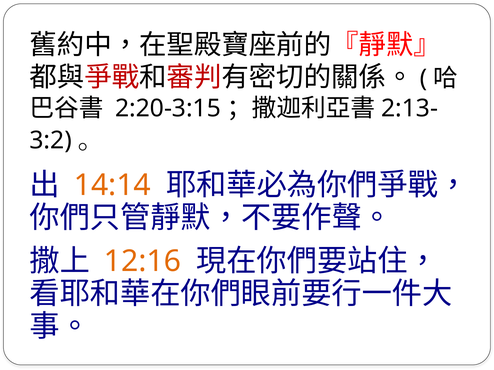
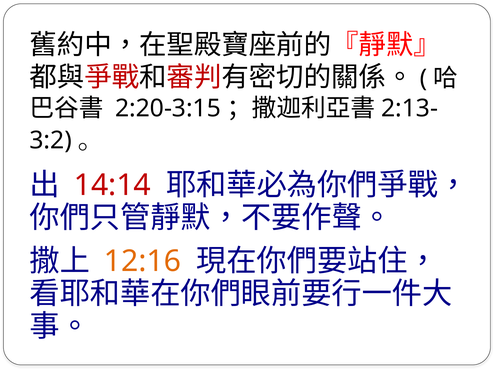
14:14 colour: orange -> red (112, 185)
